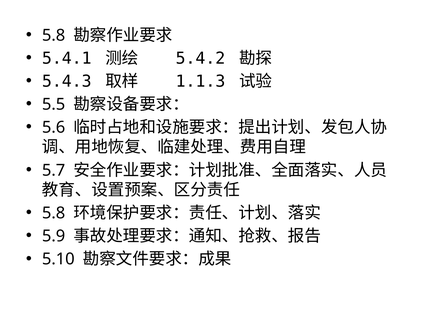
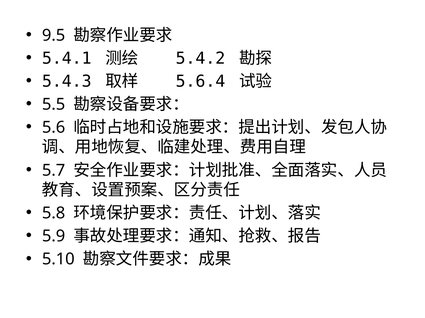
5.8: 5.8 -> 9.5 (54, 35)
1.1.3: 1.1.3 -> 5.6.4 (200, 82)
